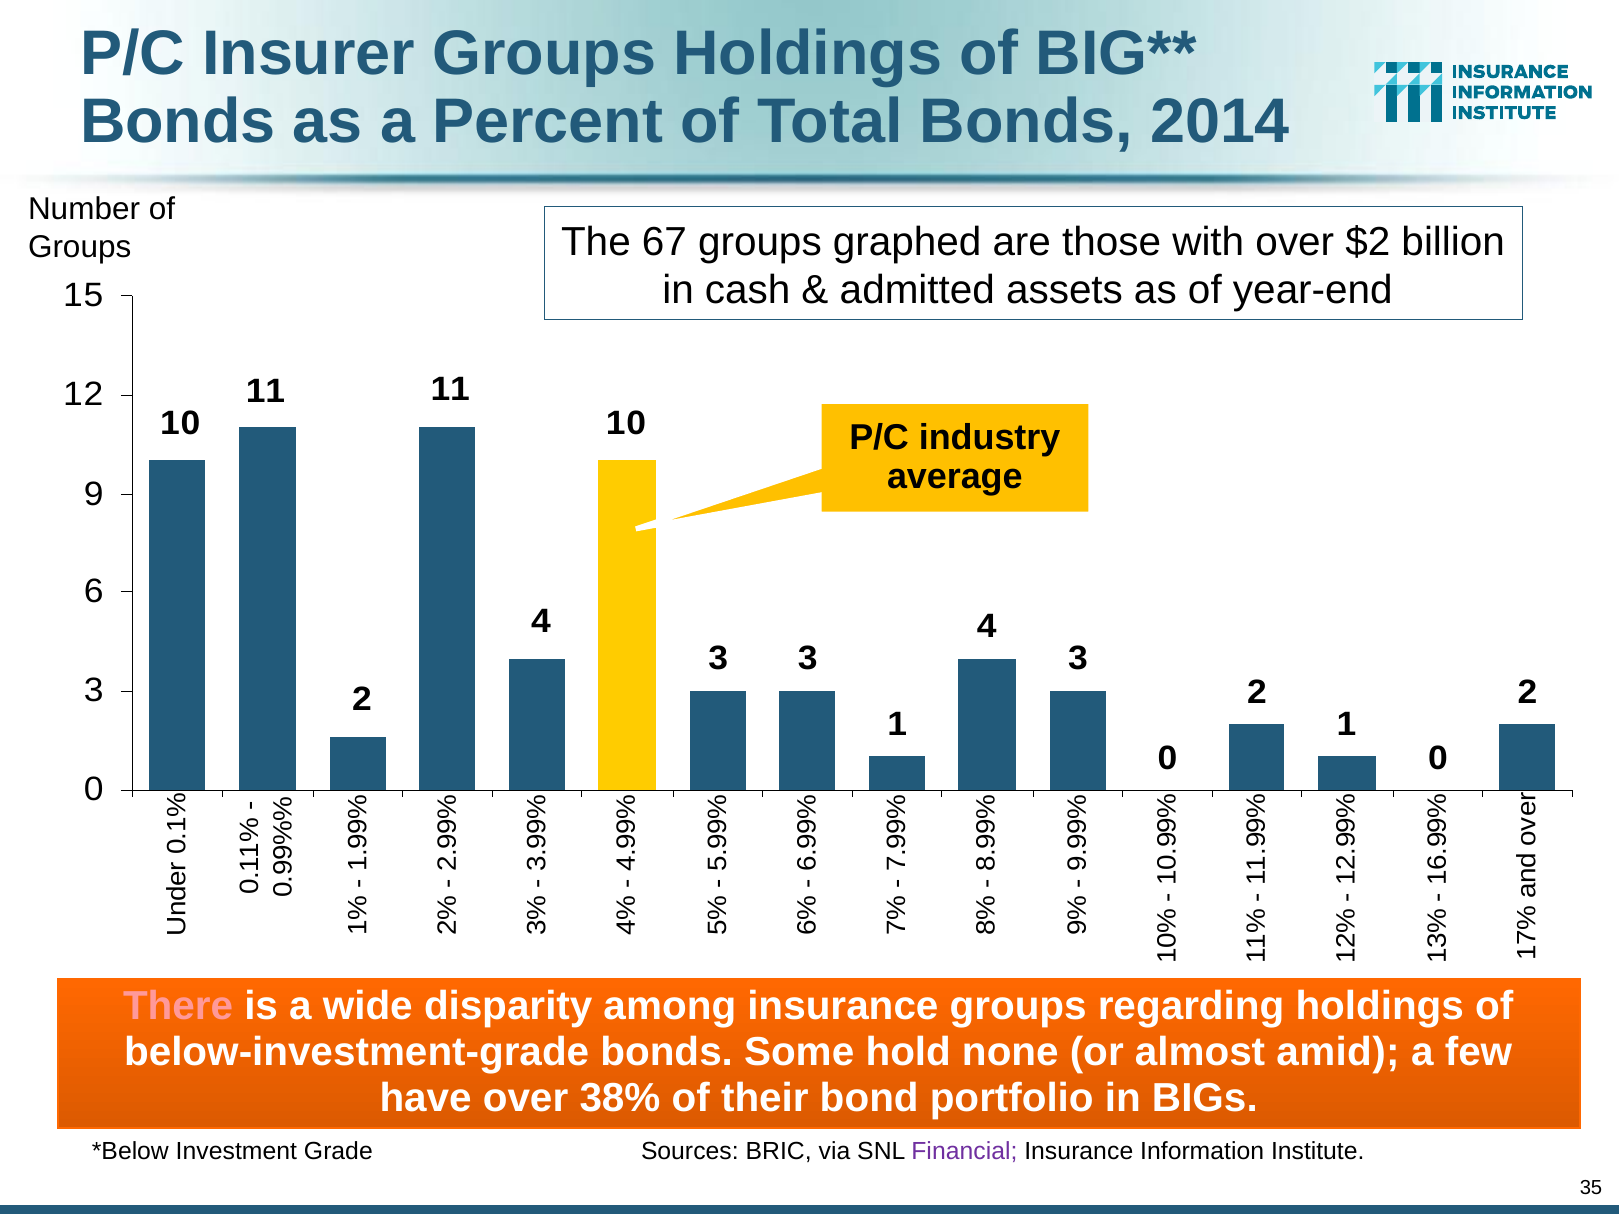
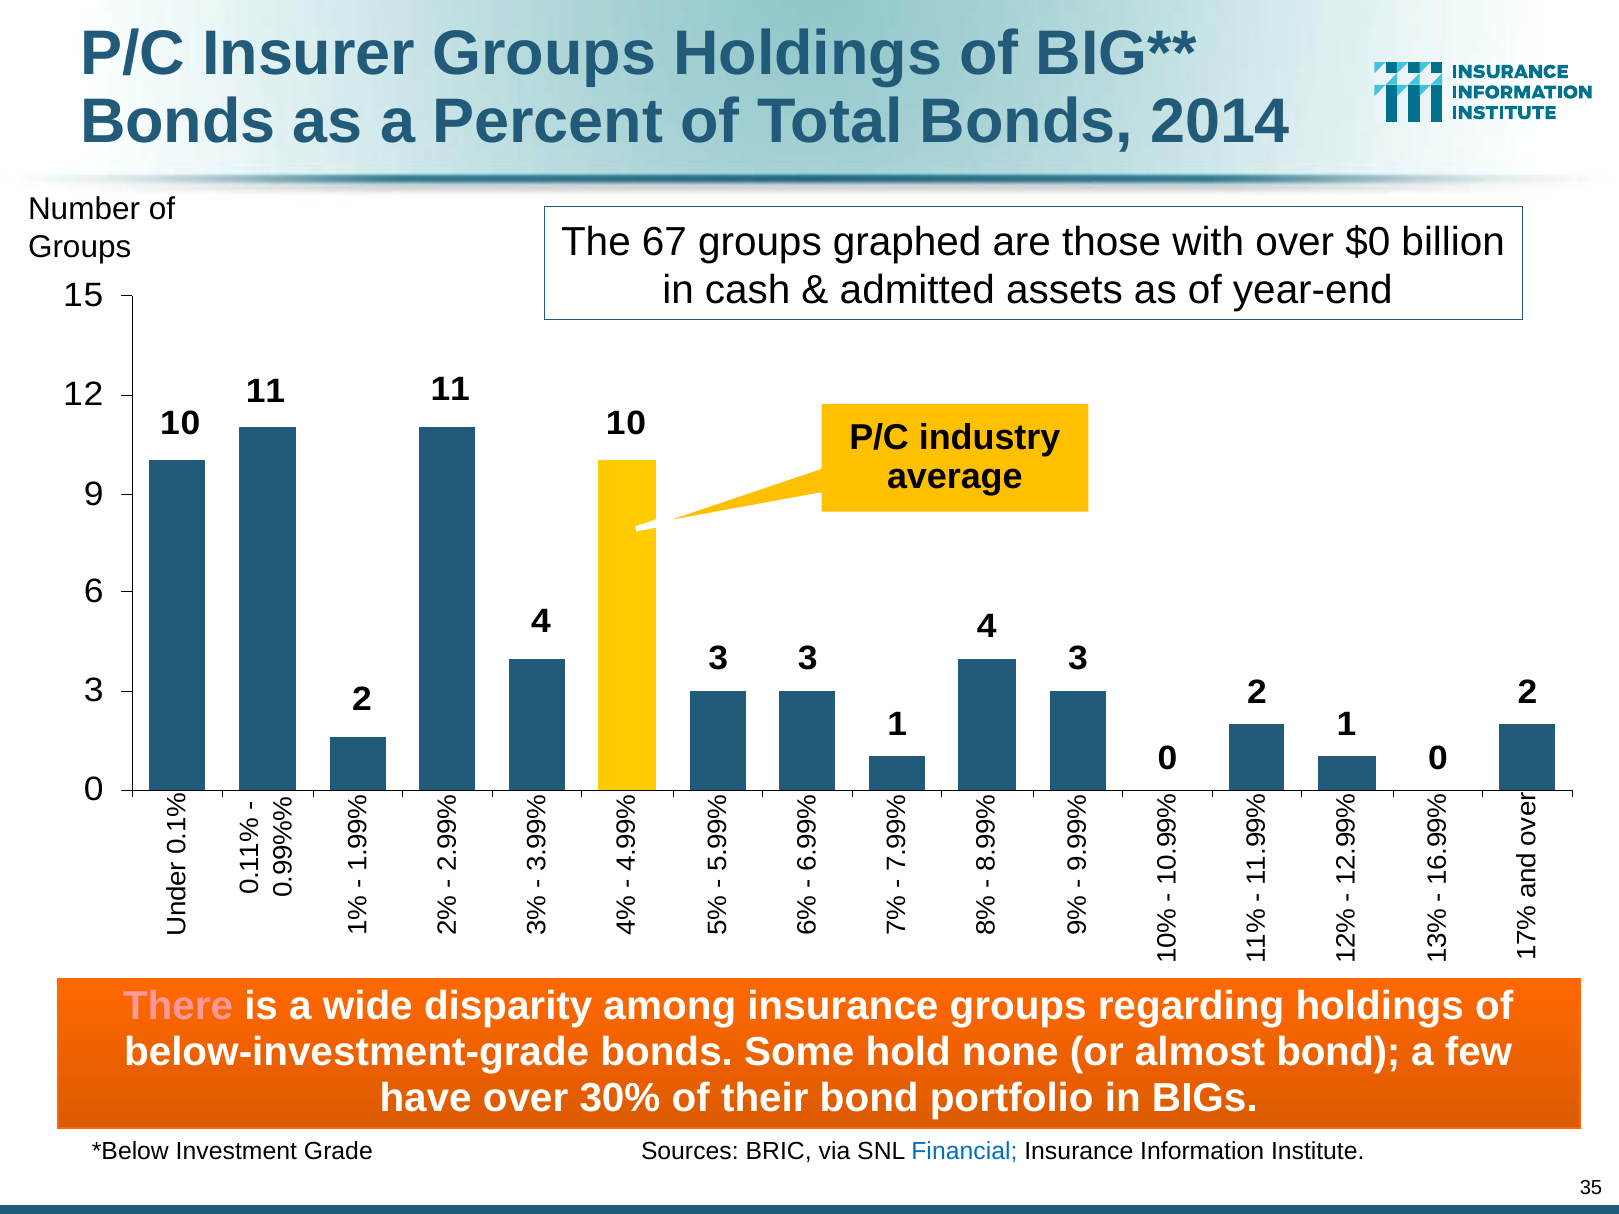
$2: $2 -> $0 (1368, 242)
almost amid: amid -> bond (1338, 1053)
38%: 38% -> 30% (620, 1099)
Financial colour: purple -> blue (964, 1151)
